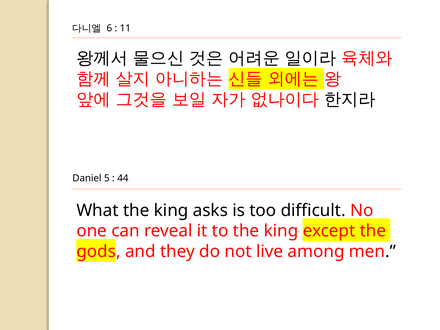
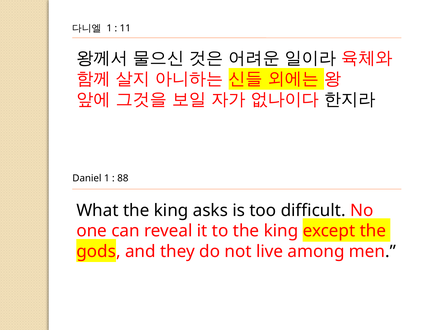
6: 6 -> 1 (109, 28)
Daniel 5: 5 -> 1 (107, 178)
44: 44 -> 88 (123, 178)
